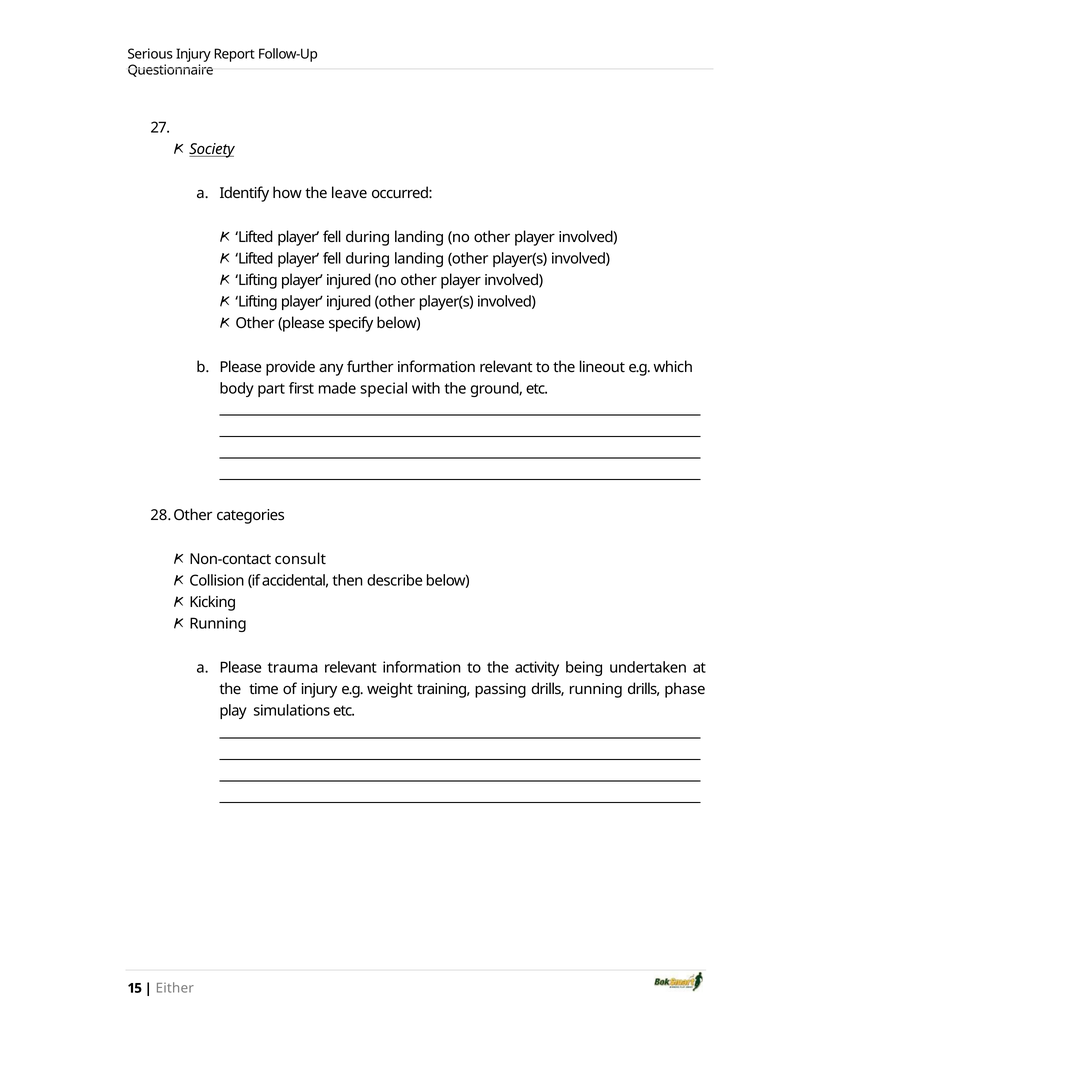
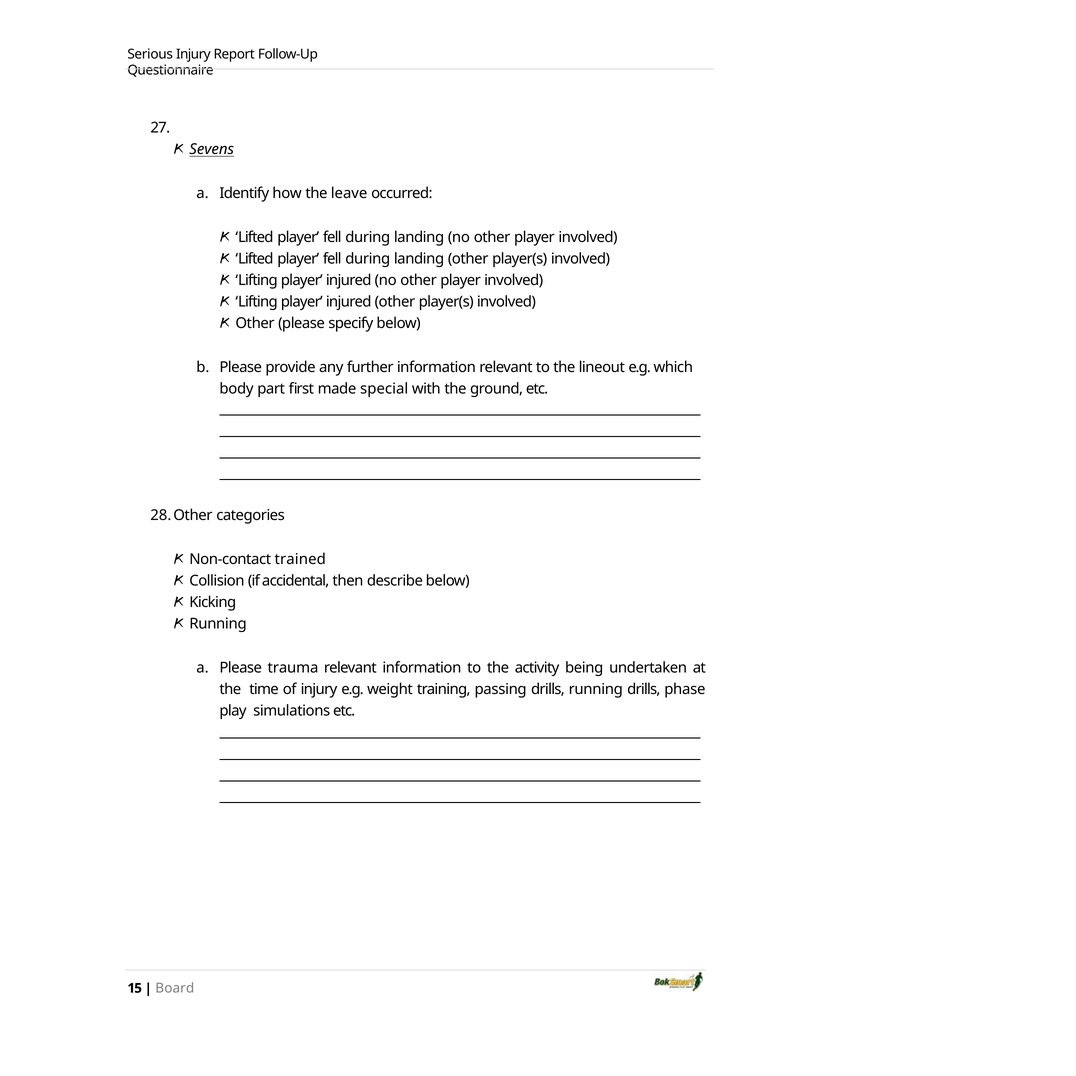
Society: Society -> Sevens (212, 149)
consult: consult -> trained (300, 559)
Either: Either -> Board (175, 988)
